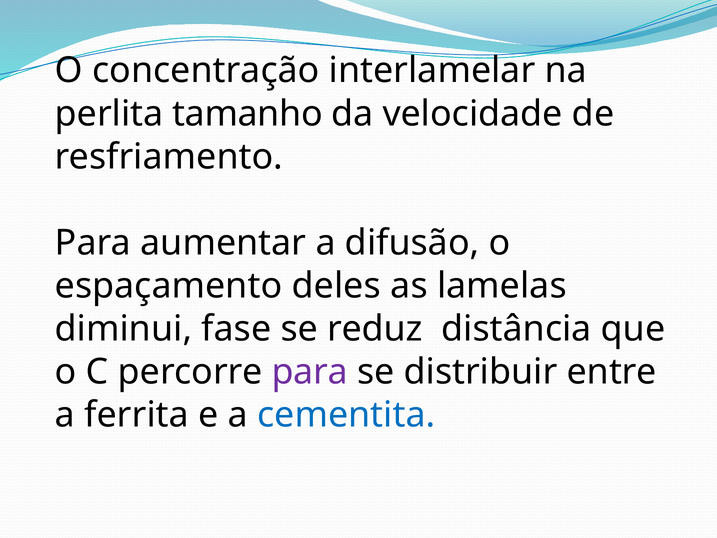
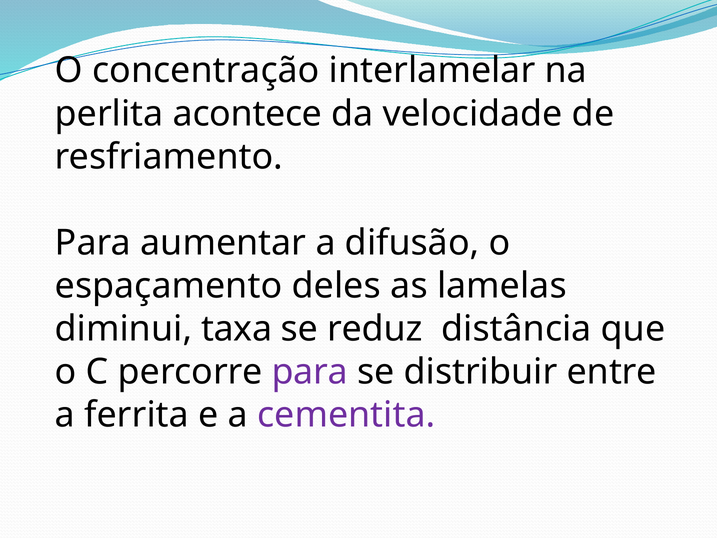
tamanho: tamanho -> acontece (247, 114)
fase: fase -> taxa (237, 329)
cementita colour: blue -> purple (346, 415)
